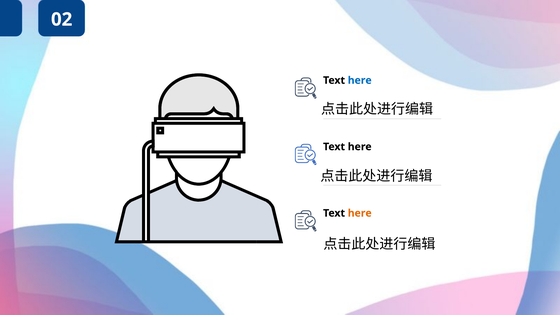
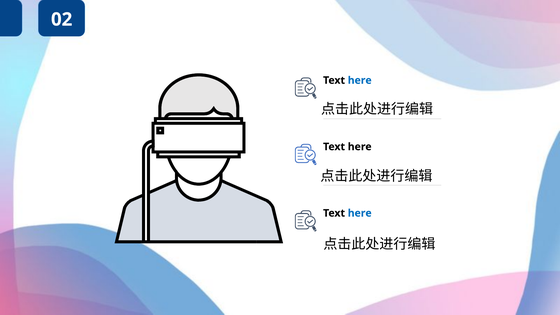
here colour: orange -> blue (360, 213)
